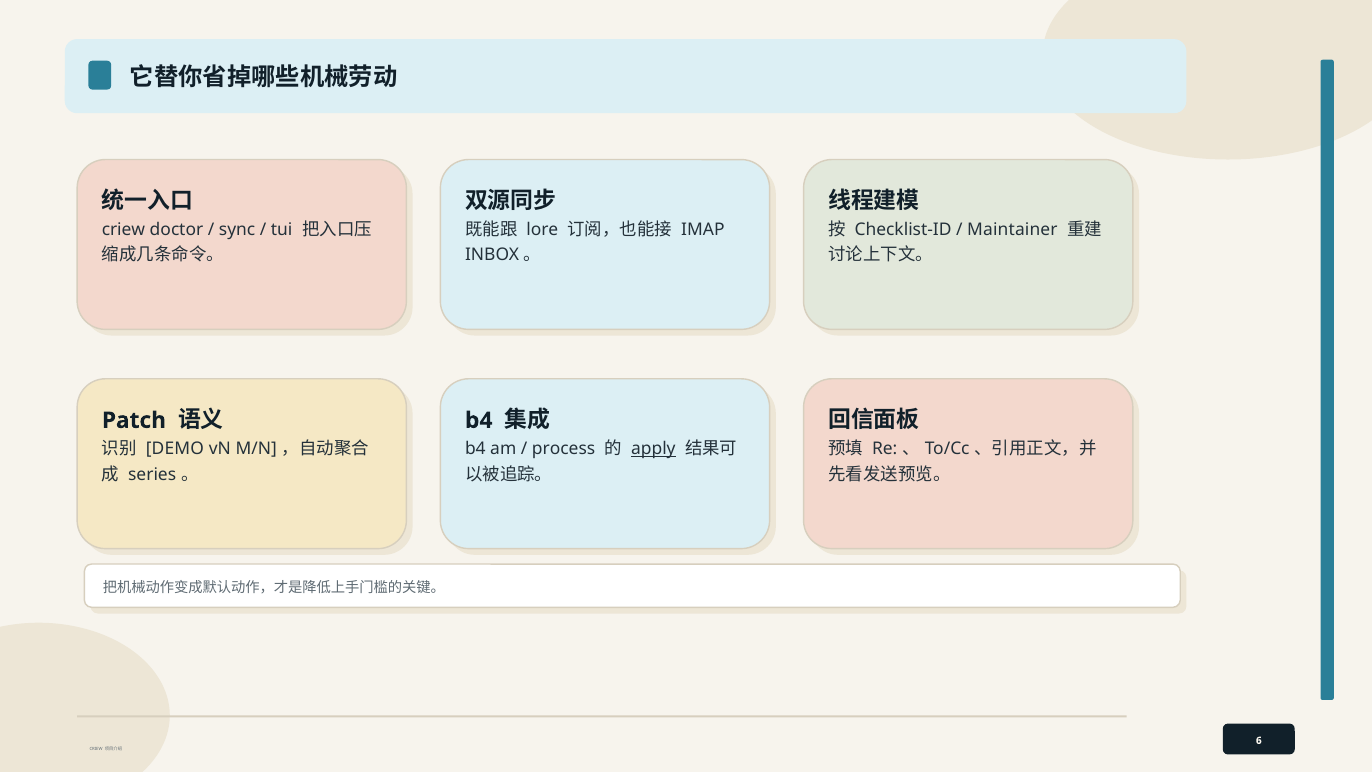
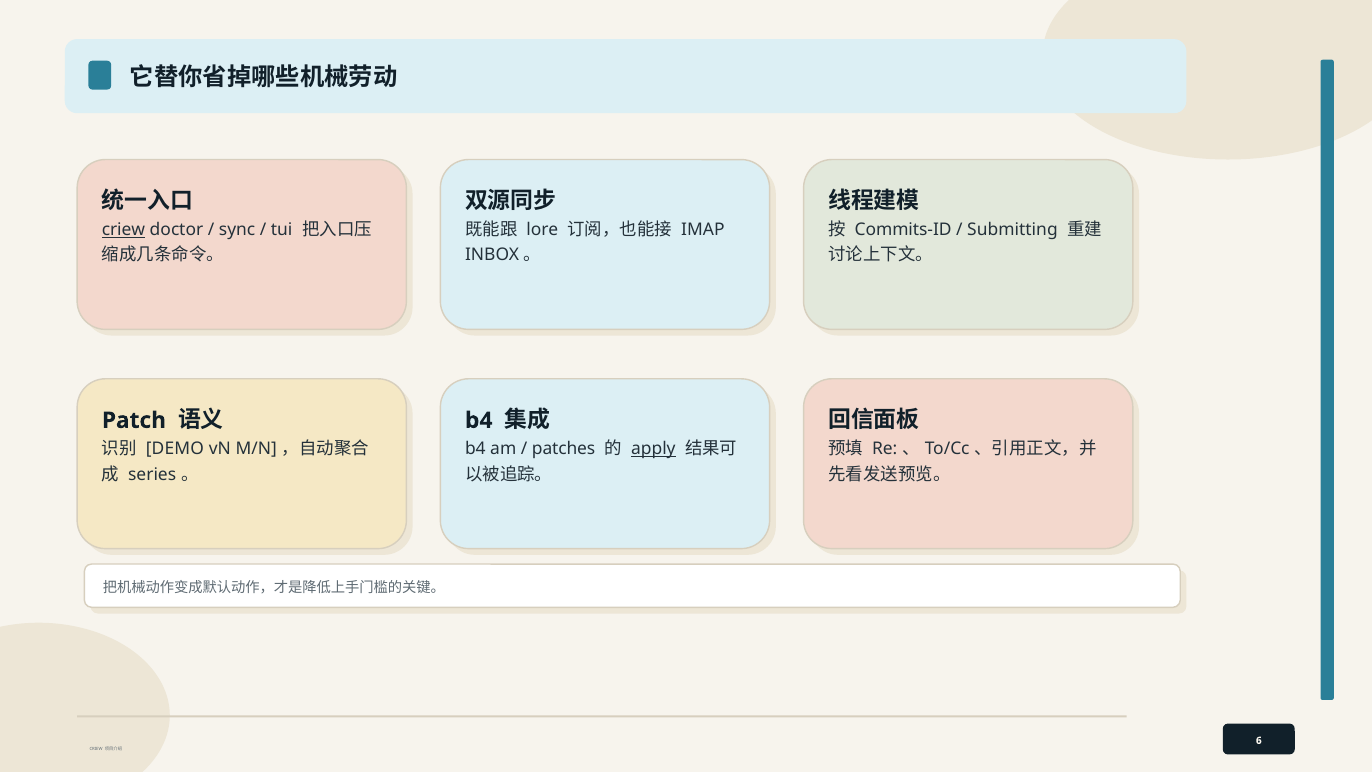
Checklist-ID: Checklist-ID -> Commits-ID (903, 230)
Maintainer: Maintainer -> Submitting (1012, 230)
criew underline: none -> present (123, 230)
process: process -> patches (564, 449)
